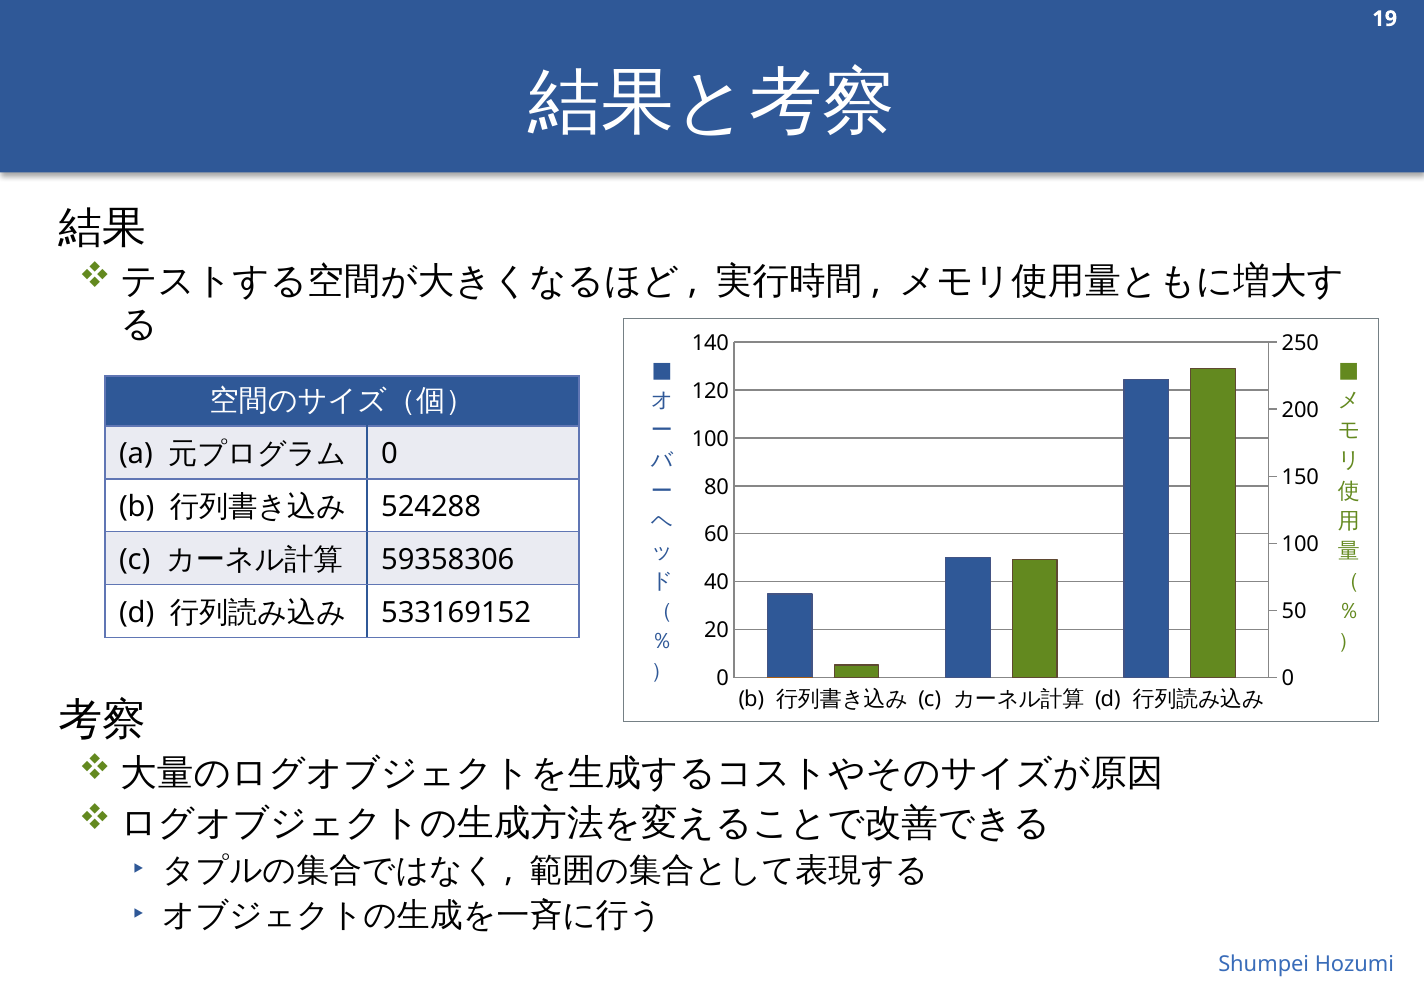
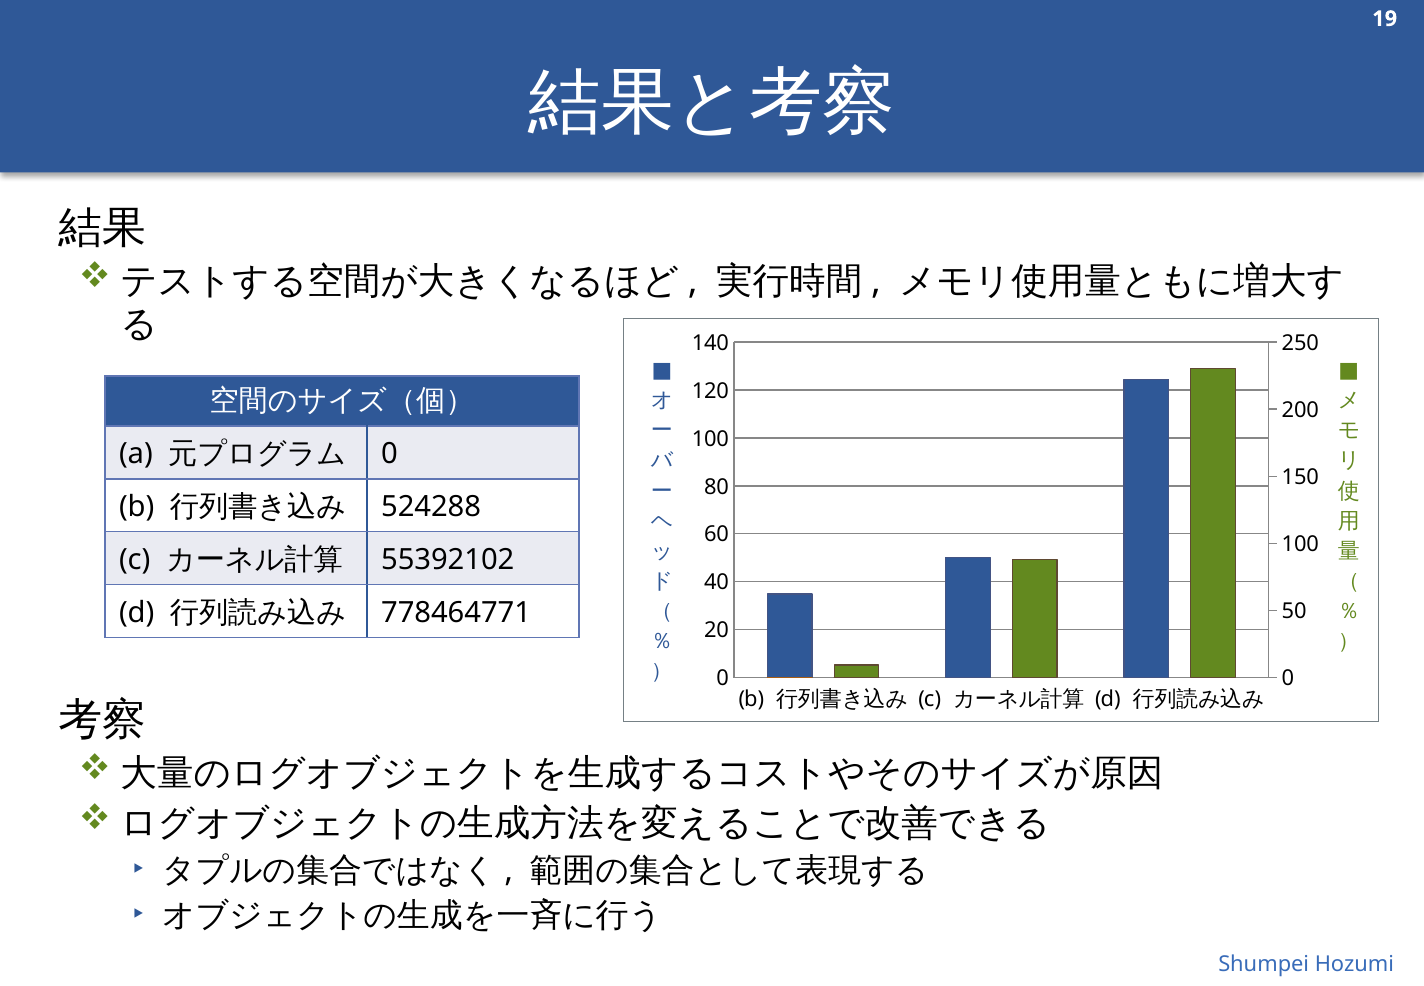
59358306: 59358306 -> 55392102 (448, 560)
533169152: 533169152 -> 778464771 (456, 612)
